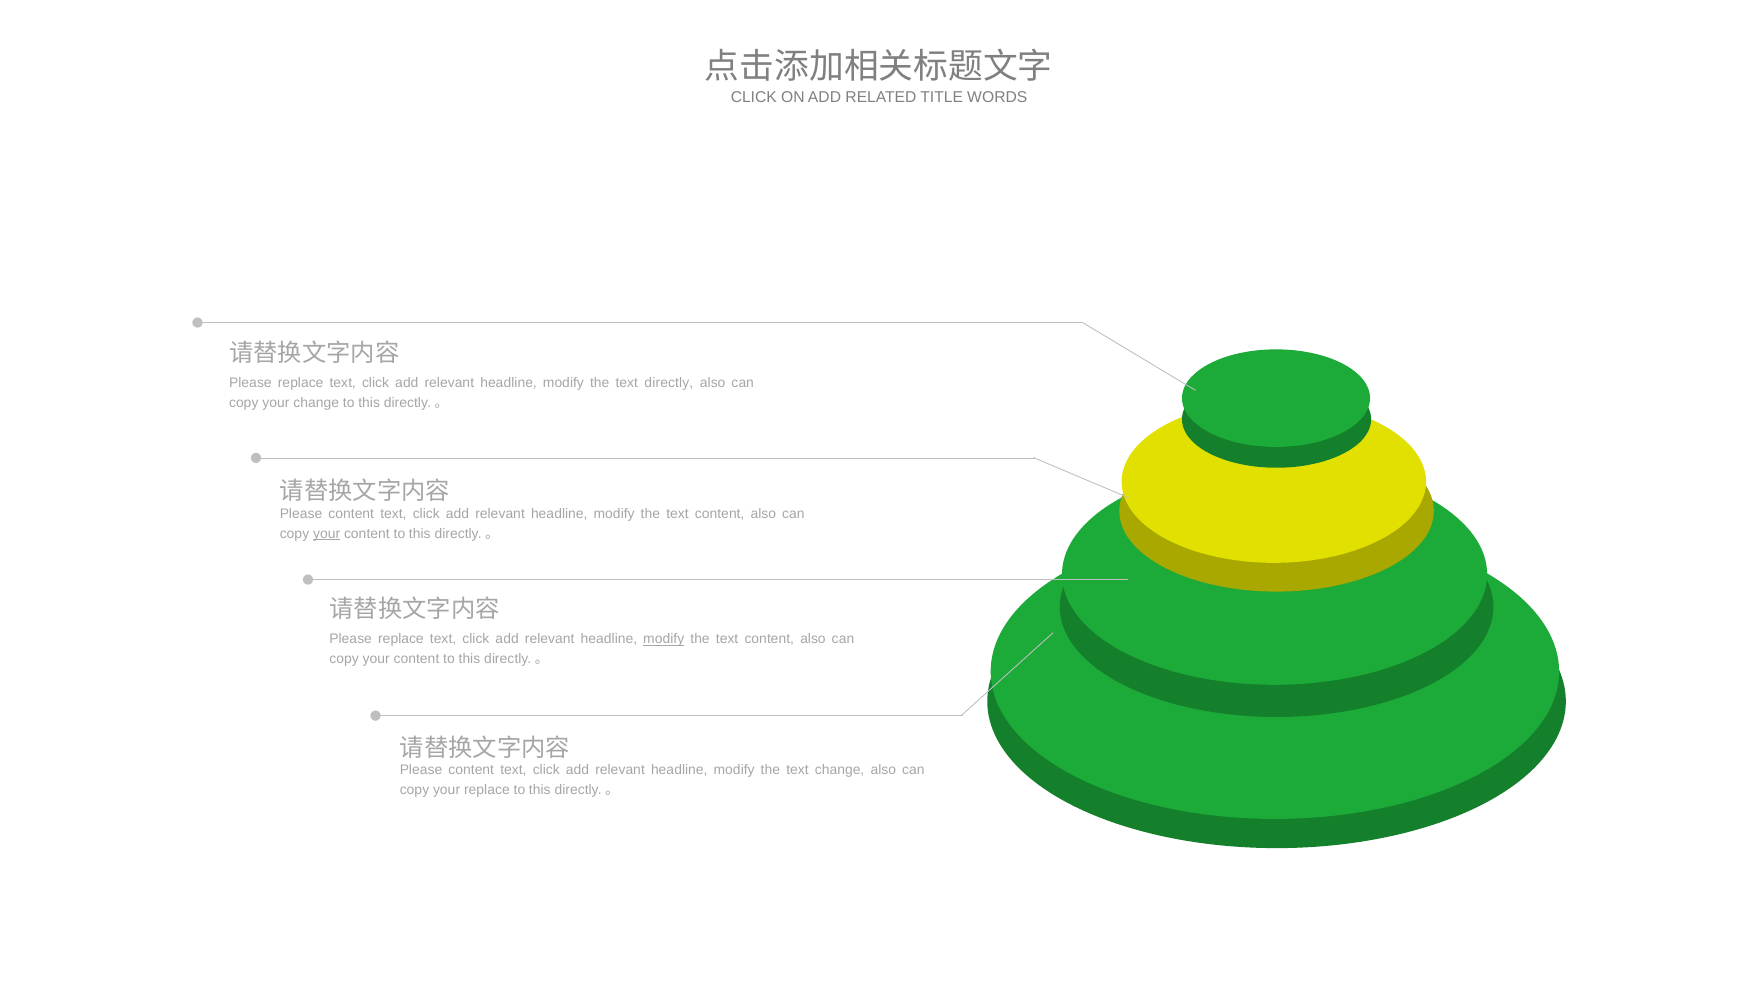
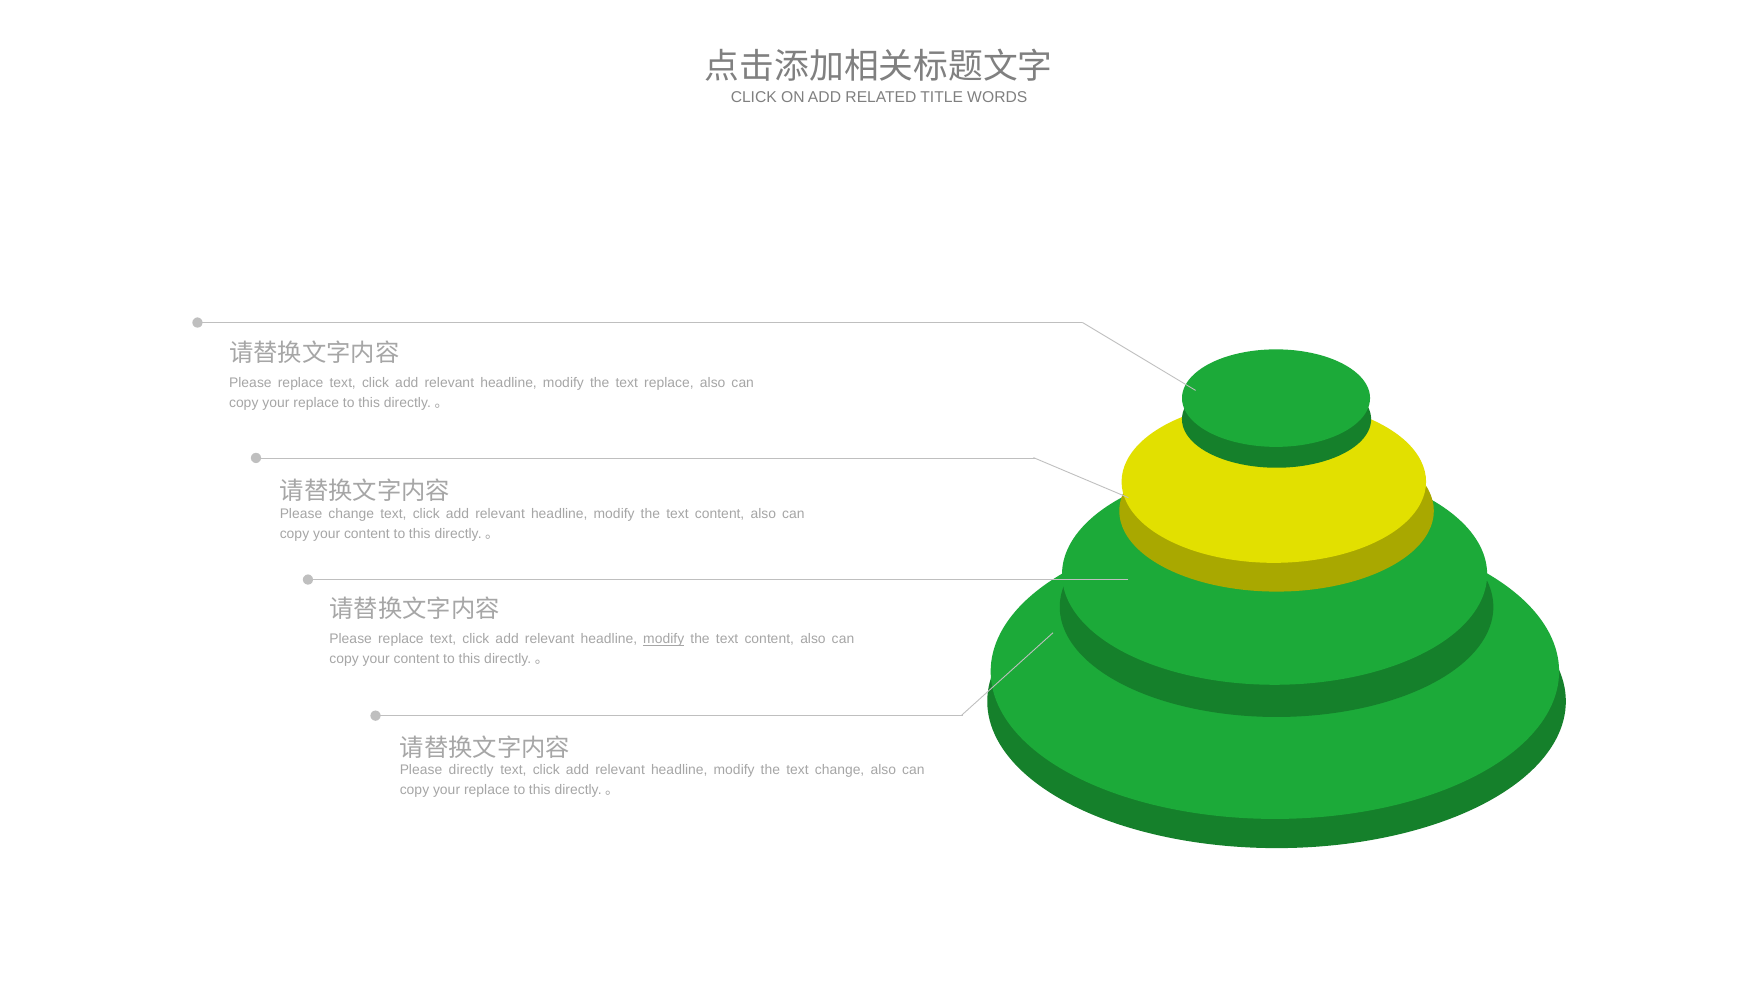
text directly: directly -> replace (669, 383)
change: change -> replace (316, 403)
content: content -> change (351, 514)
your underline: present -> none (327, 534)
content: content -> directly (471, 770)
